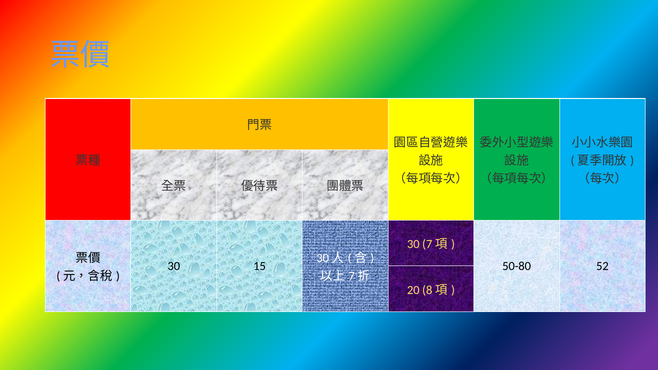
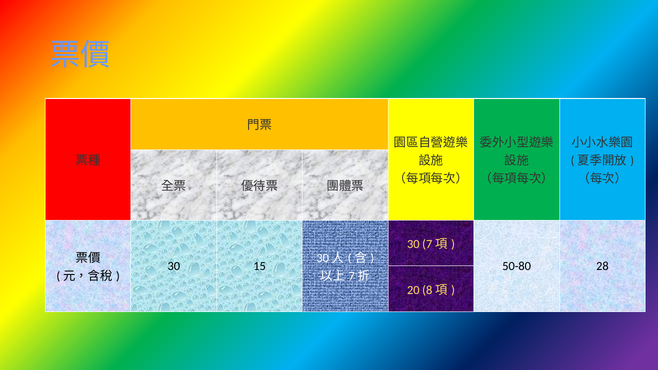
52: 52 -> 28 (602, 266)
